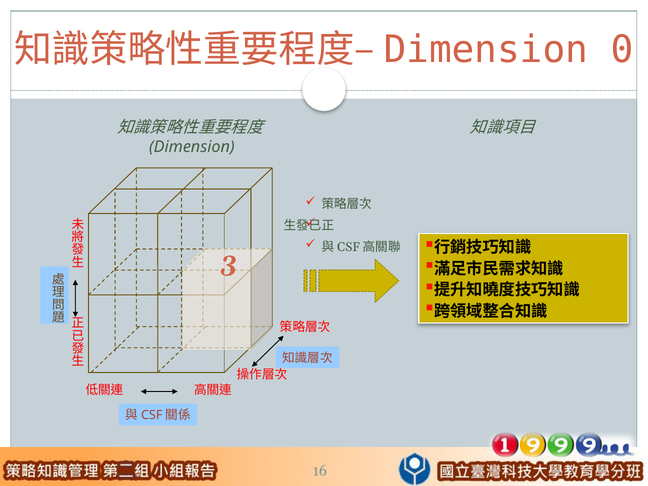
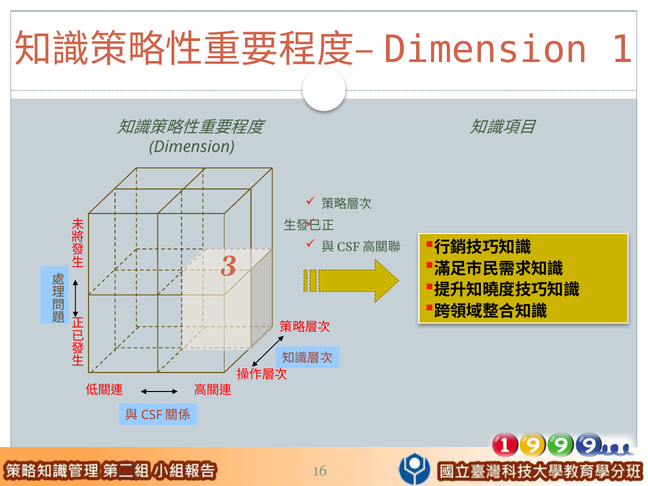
0: 0 -> 1 (622, 50)
